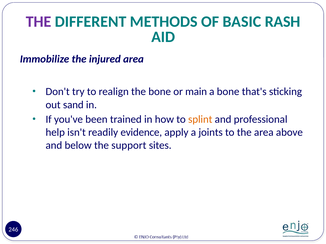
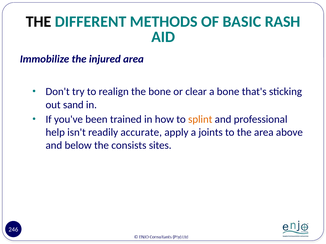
THE colour: purple -> black (39, 22)
main: main -> clear (196, 92)
evidence: evidence -> accurate (141, 133)
support: support -> consists (129, 146)
